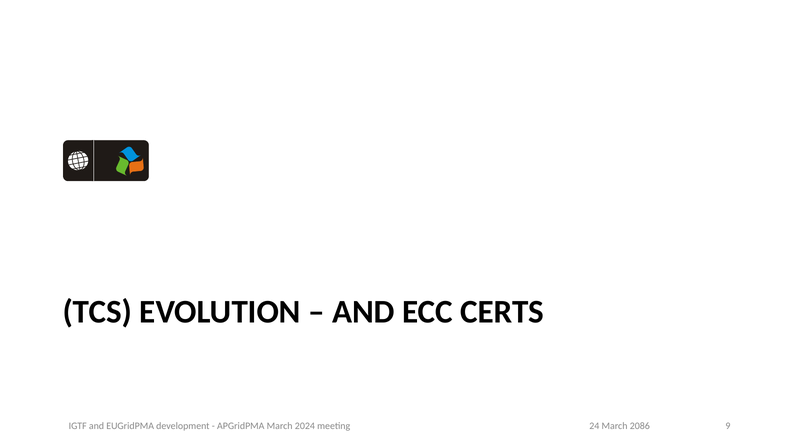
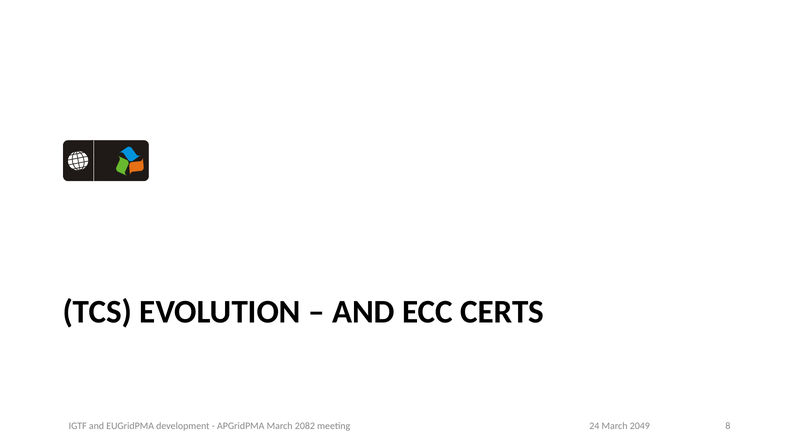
2024: 2024 -> 2082 (305, 426)
9: 9 -> 8 (728, 426)
2086: 2086 -> 2049 (640, 427)
